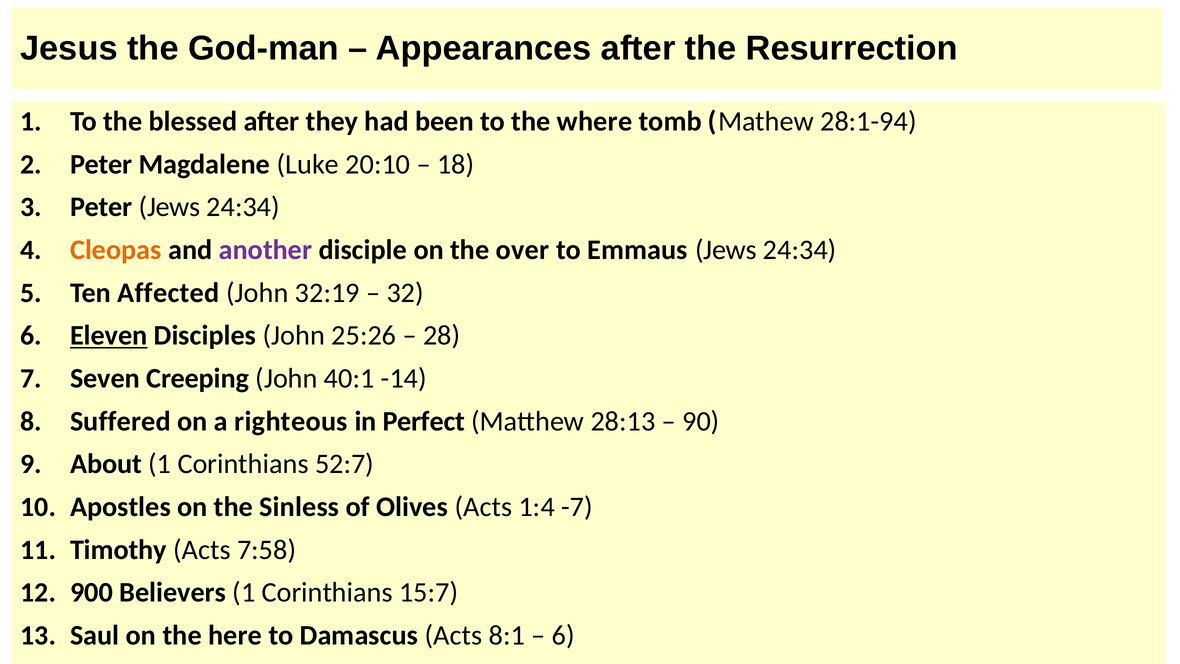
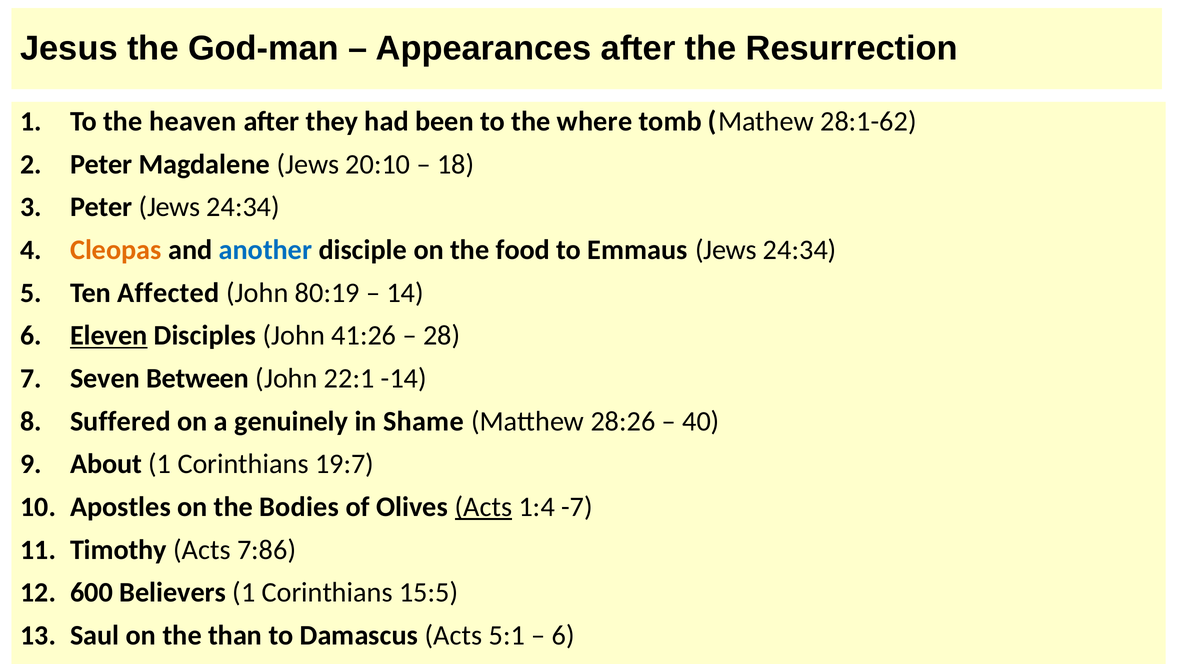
blessed: blessed -> heaven (193, 121)
28:1-94: 28:1-94 -> 28:1-62 (868, 121)
Magdalene Luke: Luke -> Jews (308, 164)
another colour: purple -> blue (265, 250)
over: over -> food (523, 250)
32:19: 32:19 -> 80:19 (327, 293)
32: 32 -> 14 (405, 293)
25:26: 25:26 -> 41:26 (364, 335)
Creeping: Creeping -> Between (198, 378)
40:1: 40:1 -> 22:1 (349, 378)
righteous: righteous -> genuinely (291, 421)
Perfect: Perfect -> Shame (423, 421)
28:13: 28:13 -> 28:26 (623, 421)
90: 90 -> 40 (701, 421)
52:7: 52:7 -> 19:7 (345, 464)
Sinless: Sinless -> Bodies (299, 507)
Acts underline: none -> present (484, 507)
7:58: 7:58 -> 7:86 (267, 550)
900: 900 -> 600 (92, 592)
15:7: 15:7 -> 15:5 (429, 592)
here: here -> than (235, 635)
8:1: 8:1 -> 5:1 (507, 635)
